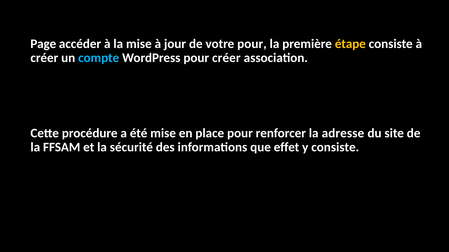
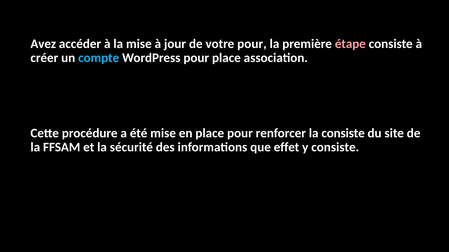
Page: Page -> Avez (43, 44)
étape colour: yellow -> pink (350, 44)
pour créer: créer -> place (226, 58)
la adresse: adresse -> consiste (343, 133)
